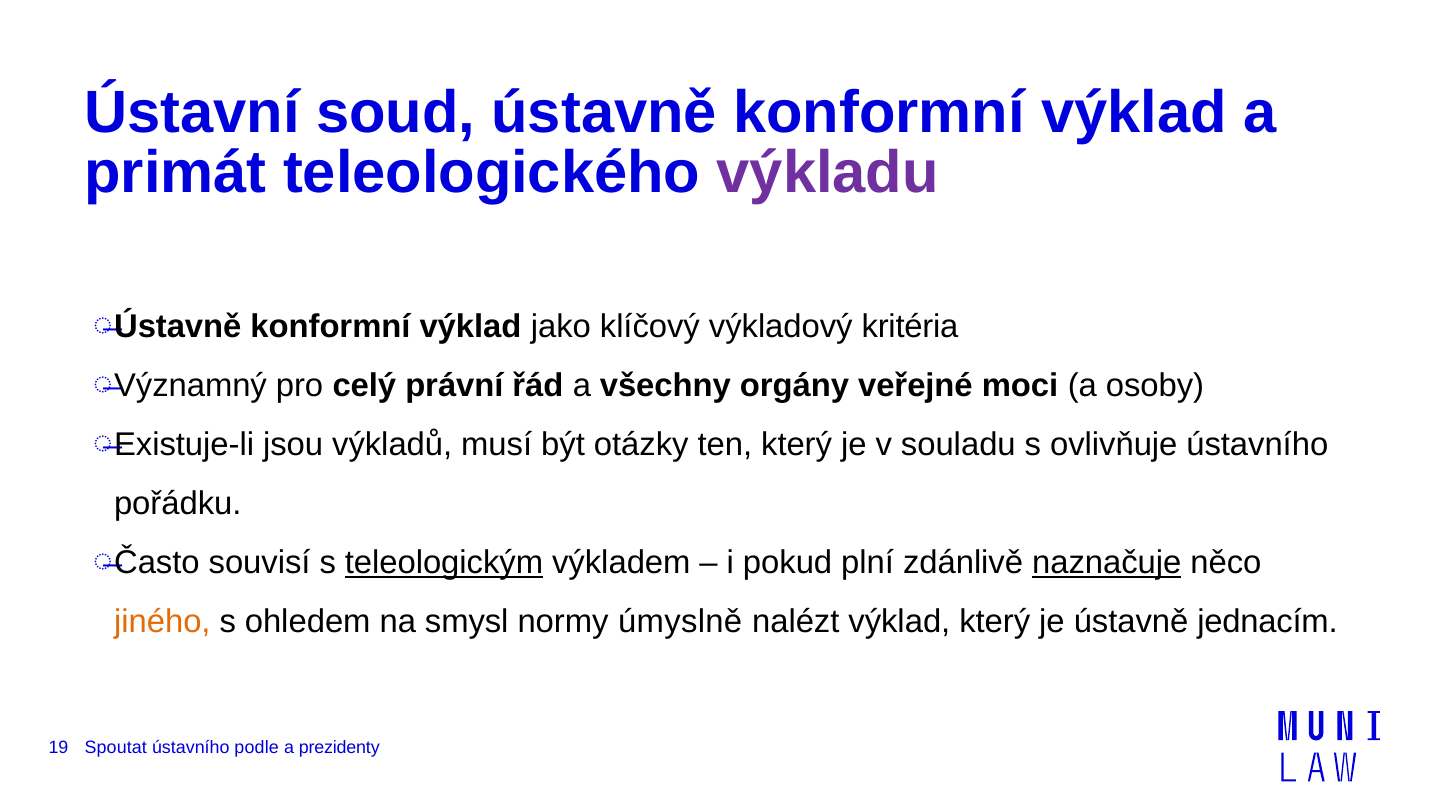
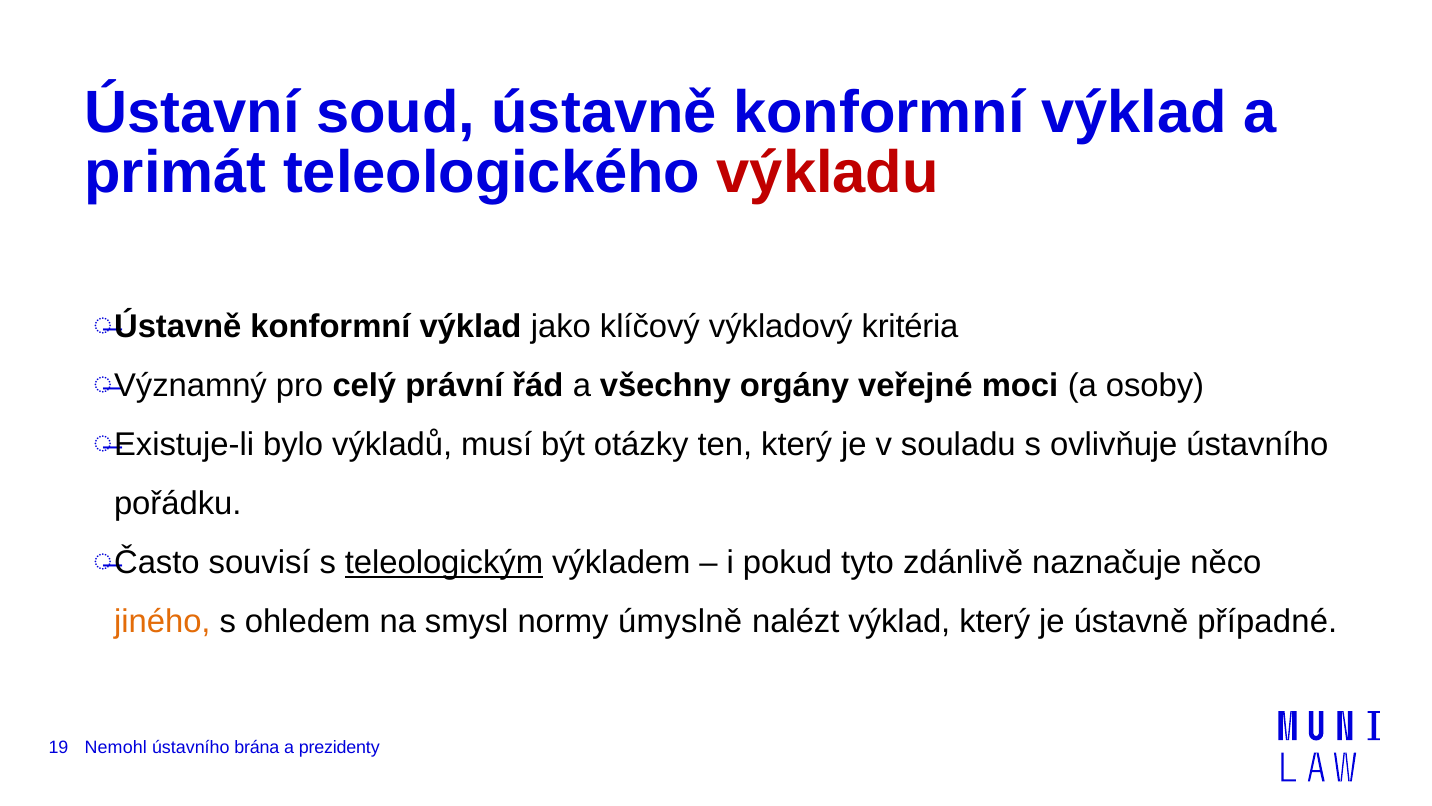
výkladu colour: purple -> red (828, 172)
jsou: jsou -> bylo (293, 444)
plní: plní -> tyto (868, 562)
naznačuje underline: present -> none (1107, 562)
jednacím: jednacím -> případné (1267, 621)
Spoutat: Spoutat -> Nemohl (116, 747)
podle: podle -> brána (257, 747)
